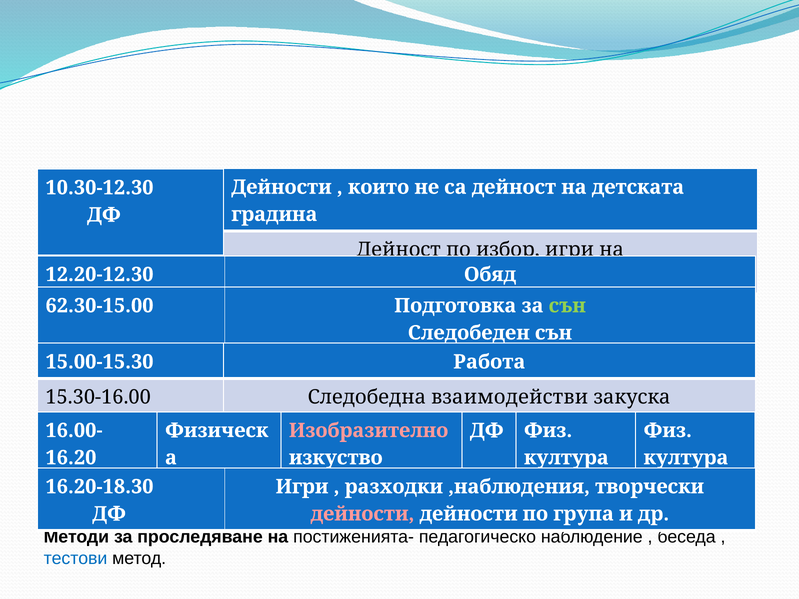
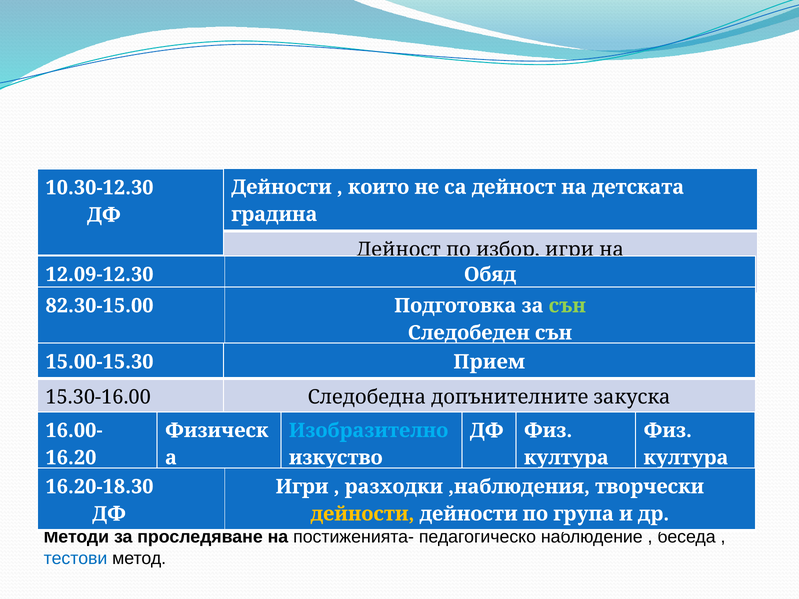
12.20-12.30: 12.20-12.30 -> 12.09-12.30 (99, 275)
62.30-15.00: 62.30-15.00 -> 82.30-15.00 (99, 306)
Работа: Работа -> Прием (489, 362)
взаимодействи: взаимодействи -> допънителните (510, 397)
Изобразително colour: pink -> light blue (369, 431)
дейности colour: pink -> yellow (363, 514)
